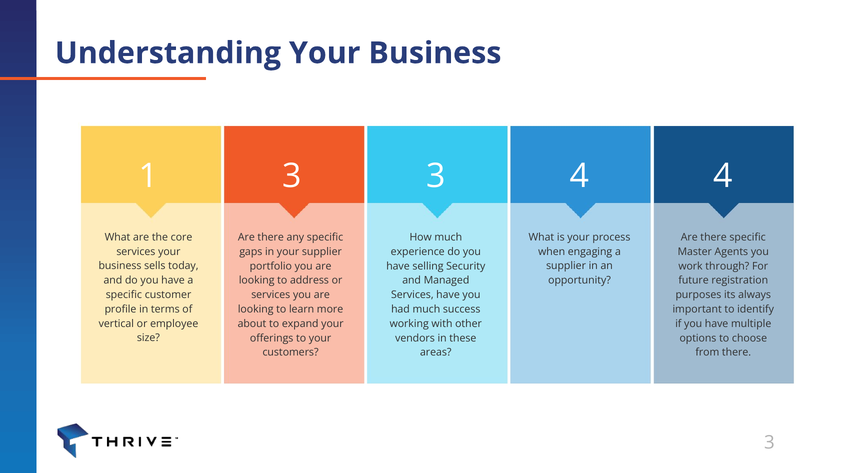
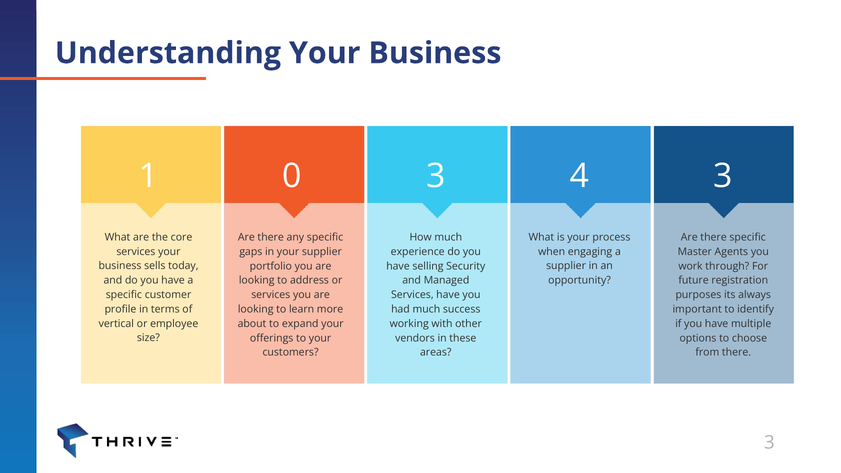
1 3: 3 -> 0 (292, 176)
3 4: 4 -> 3 (723, 176)
